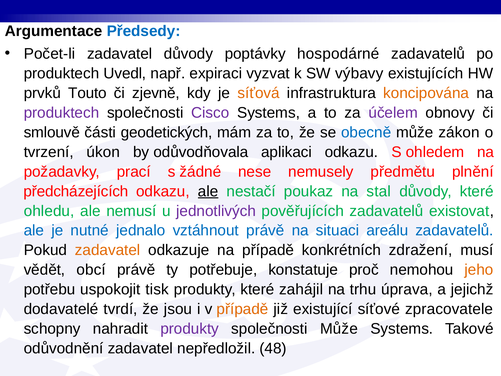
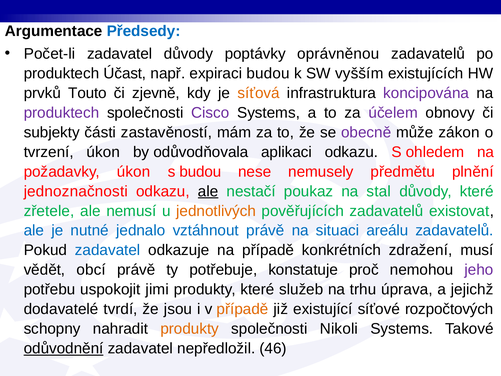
hospodárné: hospodárné -> oprávněnou (338, 54)
Uvedl: Uvedl -> Účast (125, 73)
expiraci vyzvat: vyzvat -> budou (268, 73)
výbavy: výbavy -> vyšším (359, 73)
koncipována colour: orange -> purple (426, 93)
smlouvě: smlouvě -> subjekty (52, 132)
geodetických: geodetických -> zastavěností (167, 132)
obecně colour: blue -> purple (366, 132)
požadavky prací: prací -> úkon (134, 172)
s žádné: žádné -> budou (200, 172)
předcházejících: předcházejících -> jednoznačnosti (76, 191)
ohledu: ohledu -> zřetele (49, 211)
jednotlivých colour: purple -> orange (216, 211)
zadavatel colour: orange -> blue (108, 250)
jeho colour: orange -> purple (479, 270)
tisk: tisk -> jimi (157, 289)
zahájil: zahájil -> služeb (301, 289)
zpracovatele: zpracovatele -> rozpočtových (449, 309)
produkty colour: purple -> orange (190, 329)
společnosti Může: Může -> Nikoli (339, 329)
odůvodnění underline: none -> present (64, 348)
48: 48 -> 46 (273, 348)
